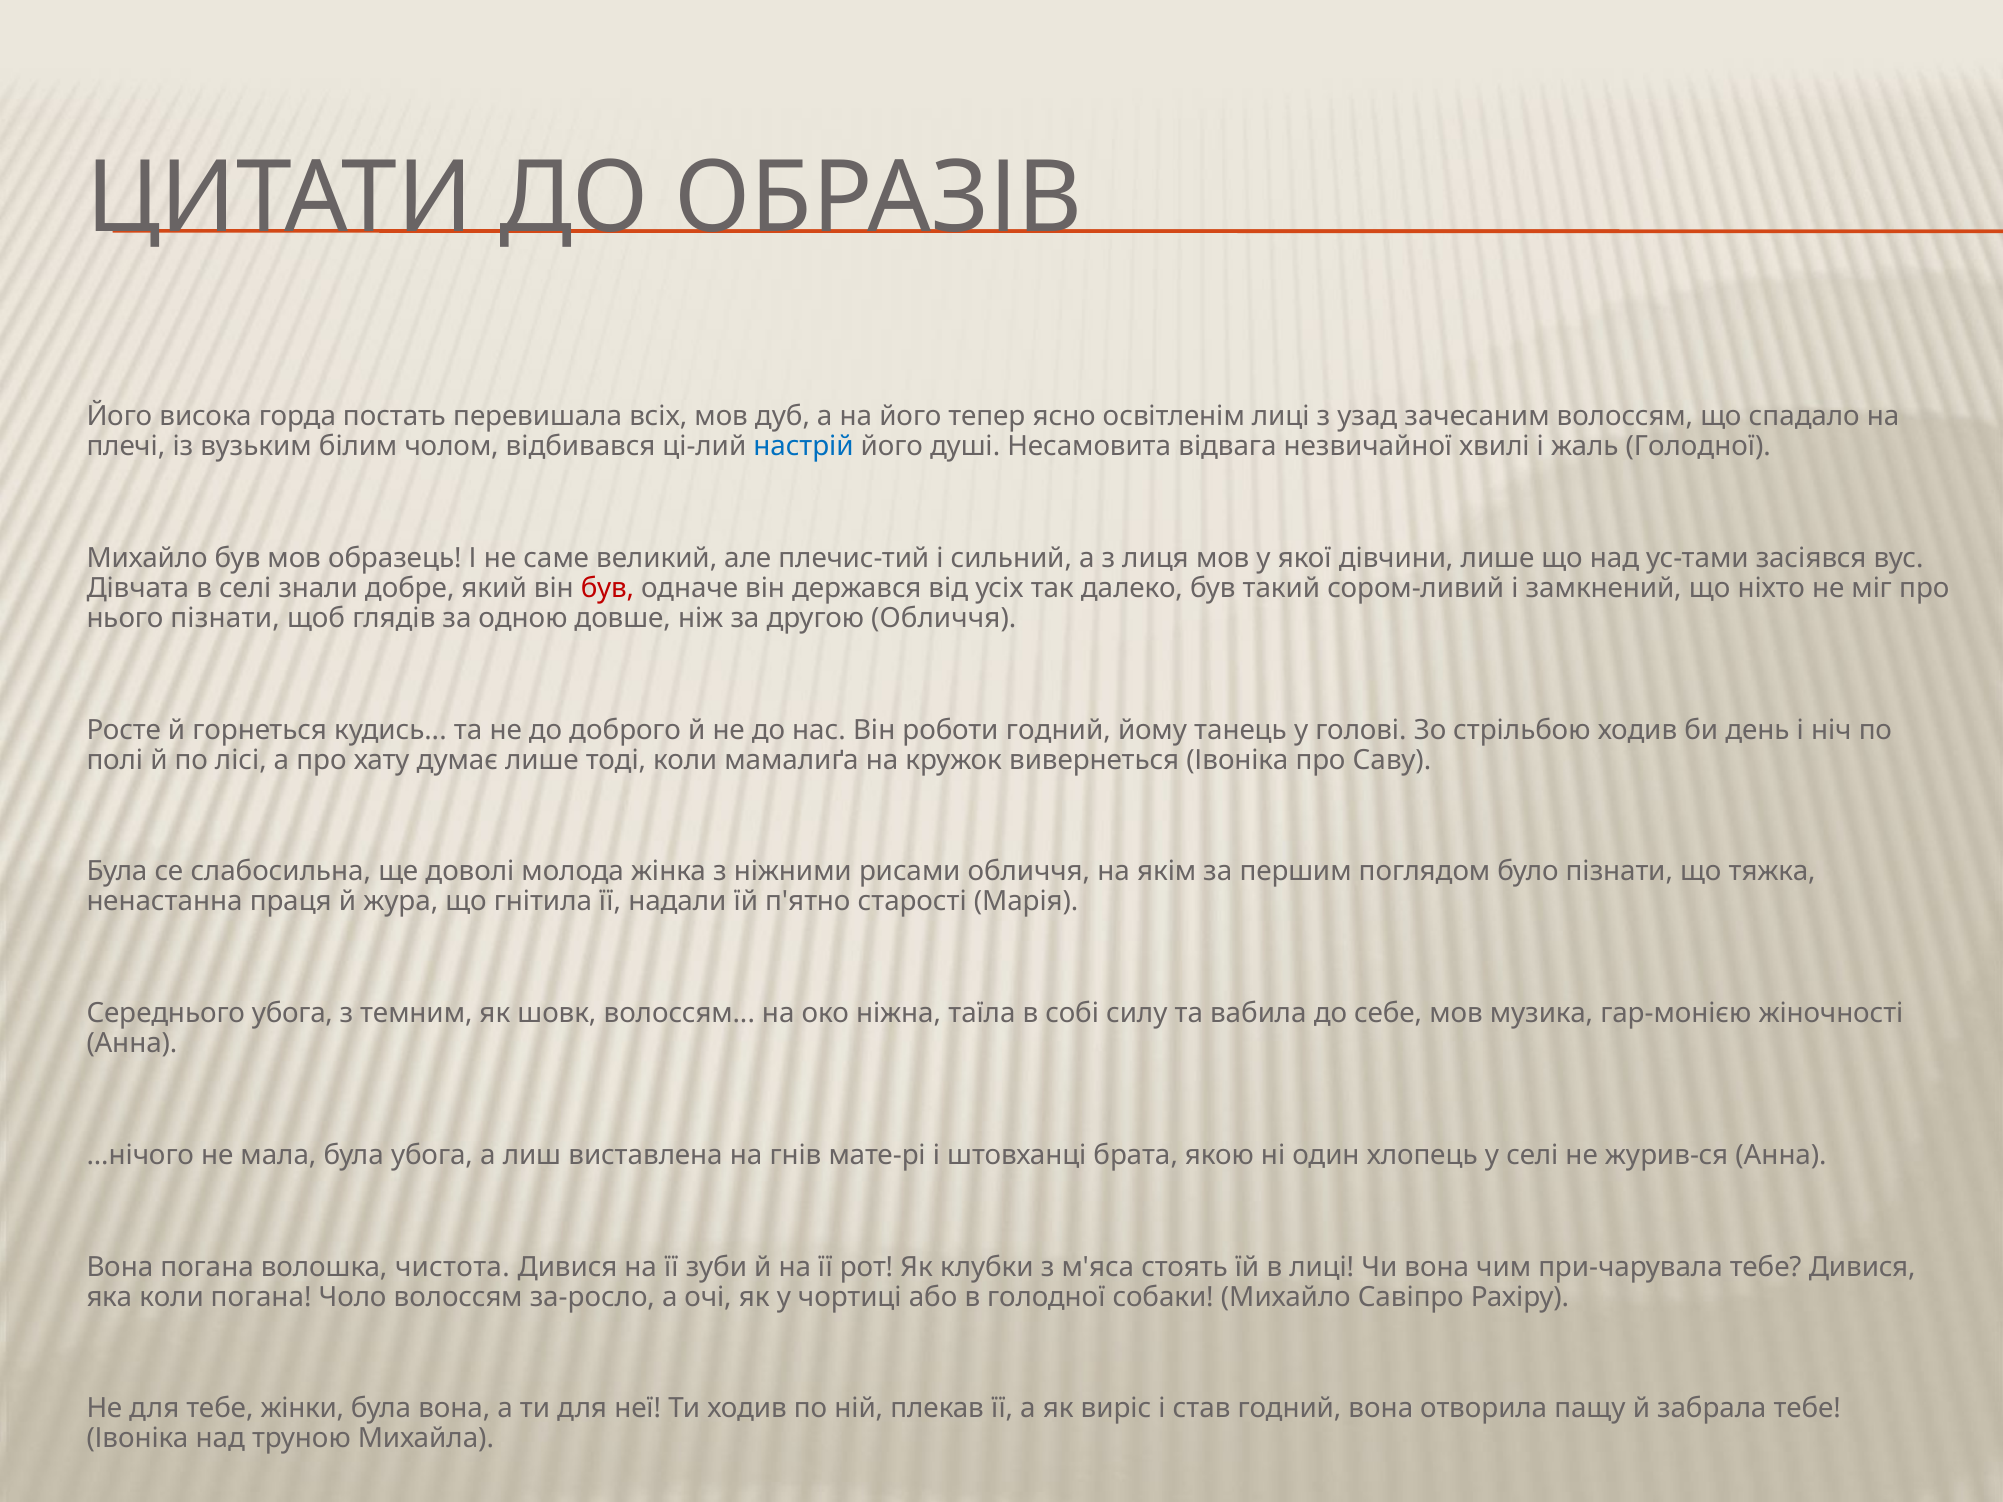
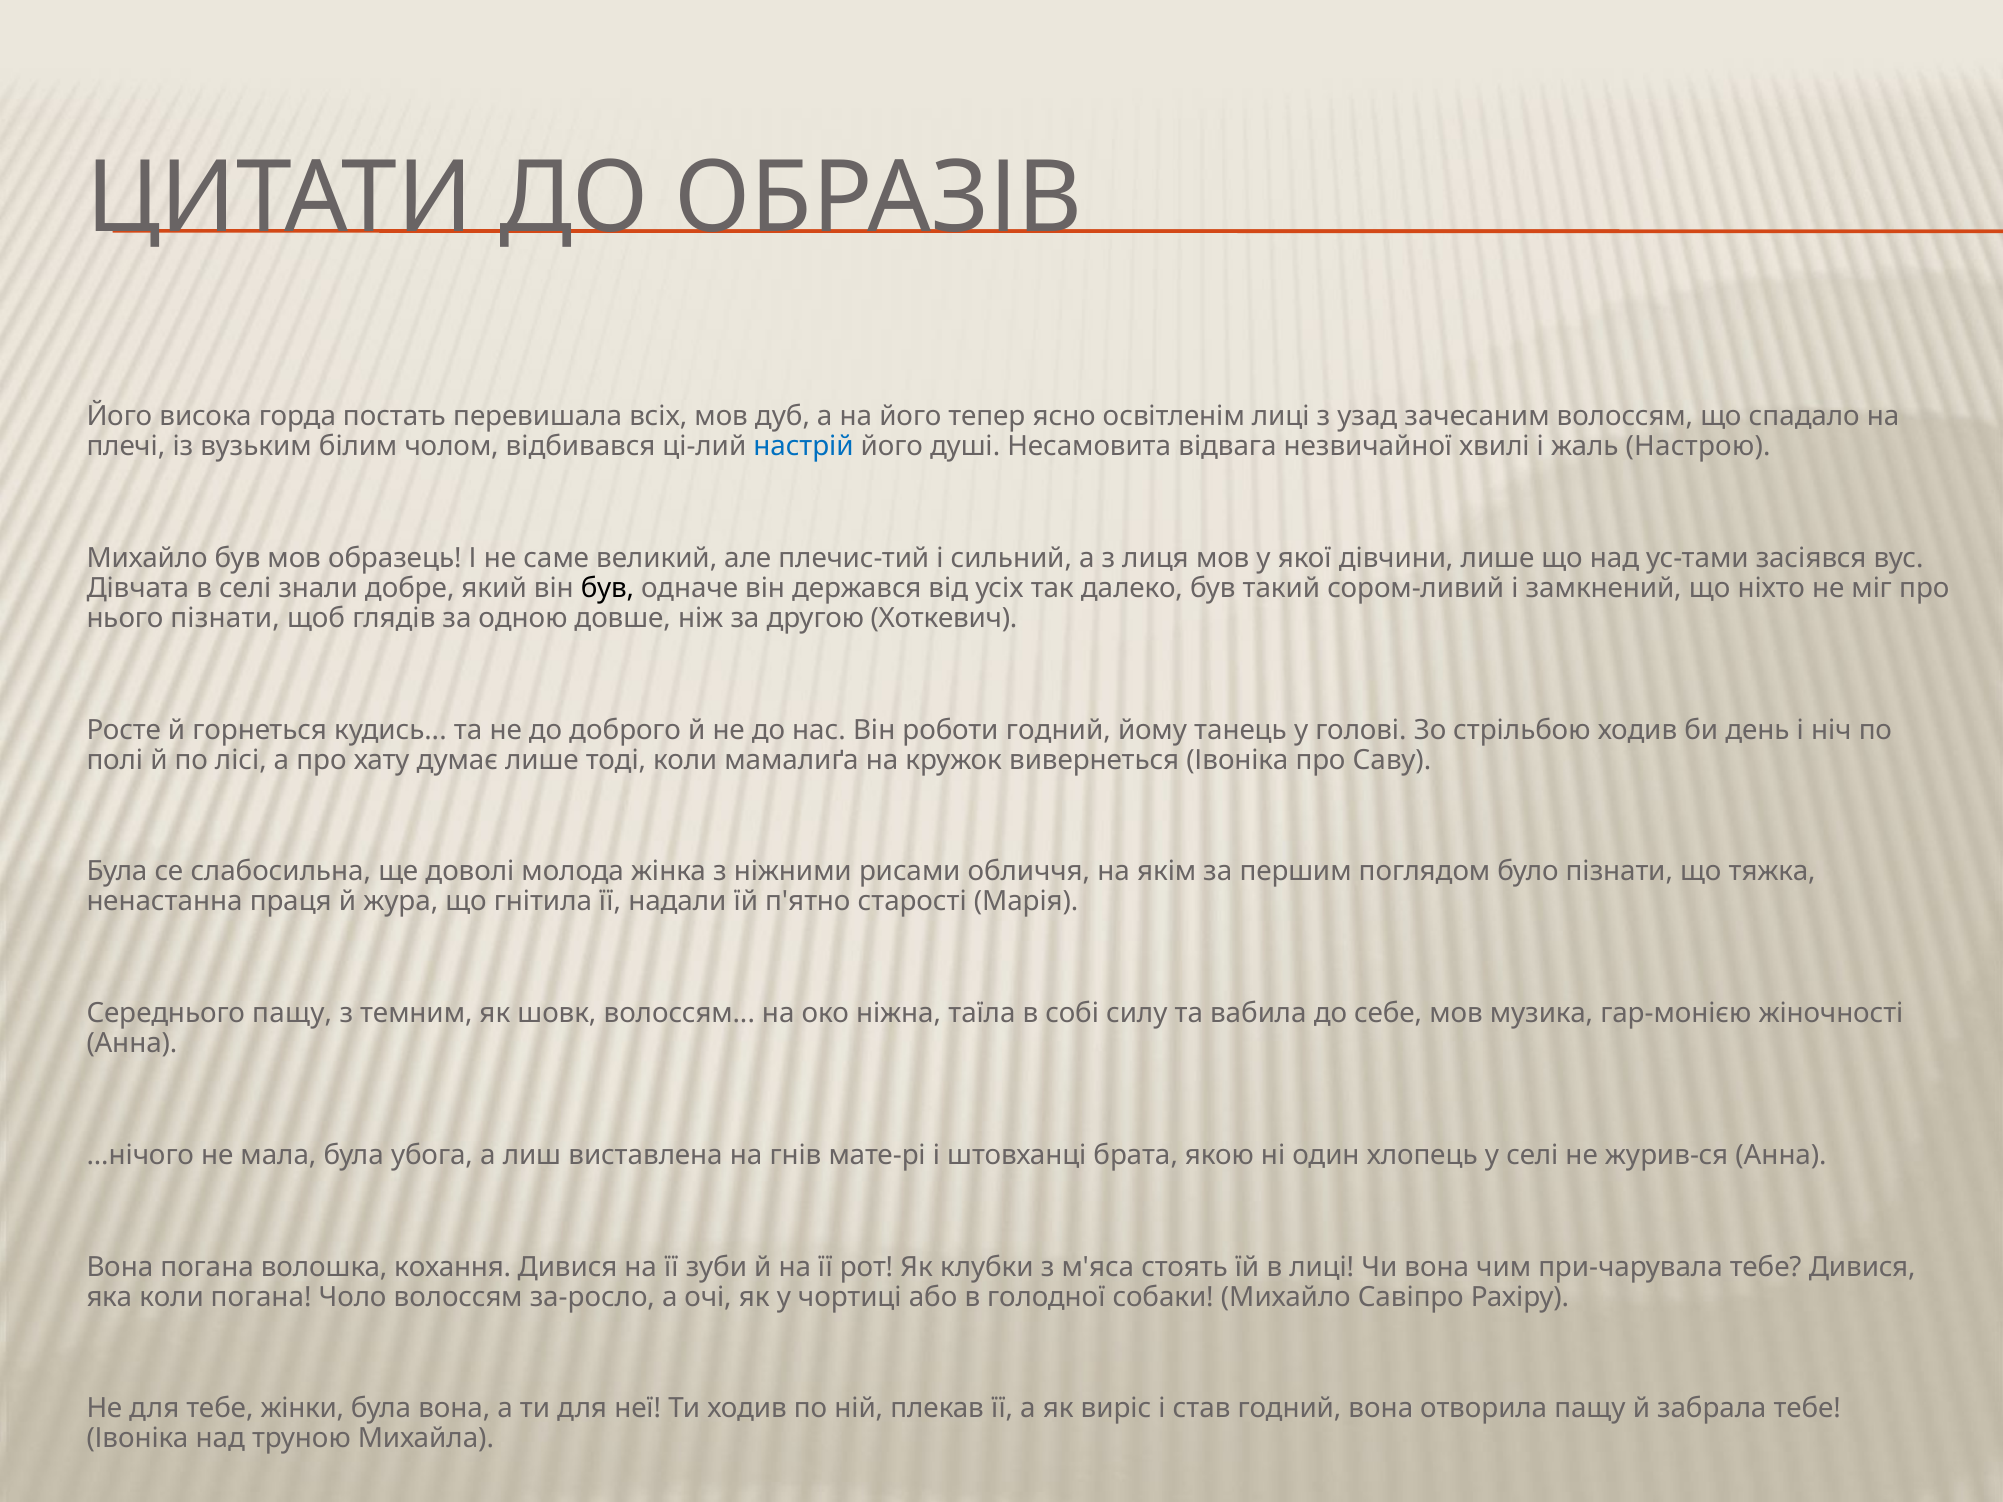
жаль Голодної: Голодної -> Настрою (1698, 446)
був colour: red -> black (607, 588)
другою Обличчя: Обличчя -> Хоткевич (944, 618)
Середнього убога: убога -> пащу (292, 1014)
чистота: чистота -> кохання (453, 1267)
